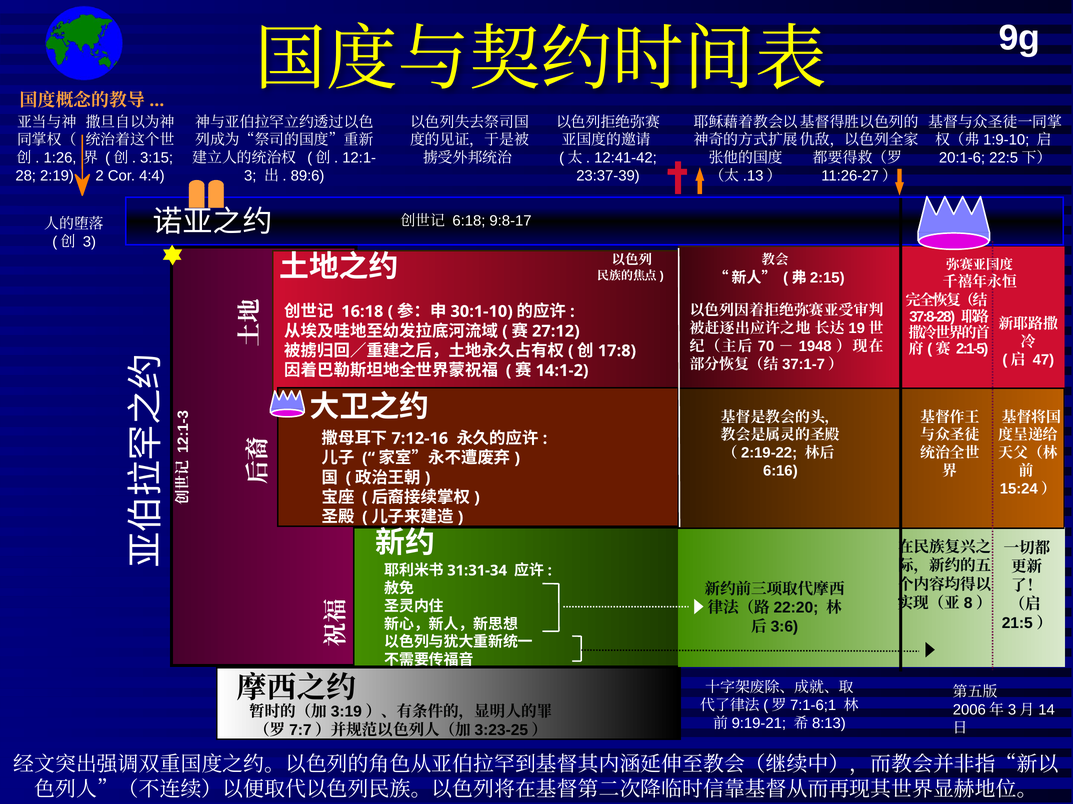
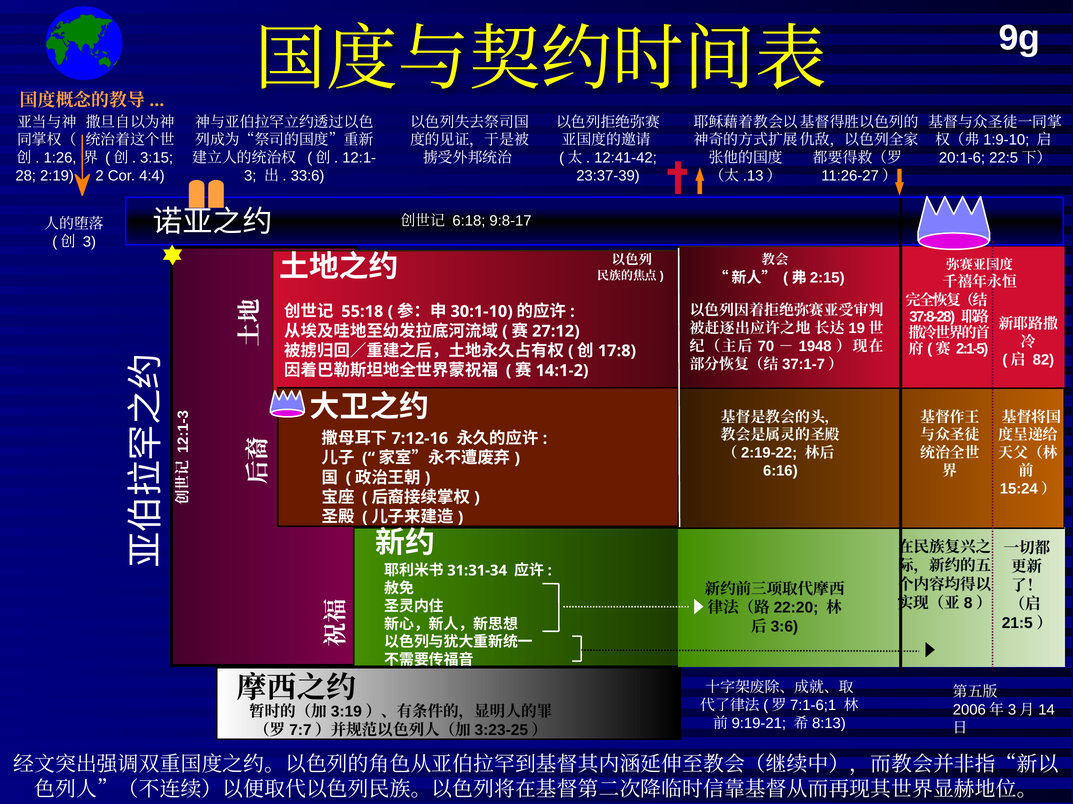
89:6: 89:6 -> 33:6 (308, 176)
16:18: 16:18 -> 55:18 (362, 312)
47: 47 -> 82 (1043, 360)
